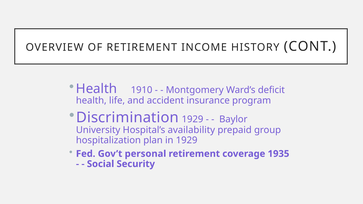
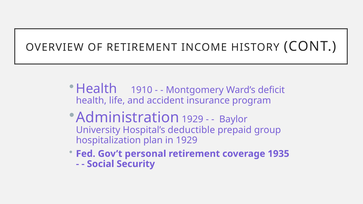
Discrimination: Discrimination -> Administration (128, 118)
availability: availability -> deductible (191, 130)
